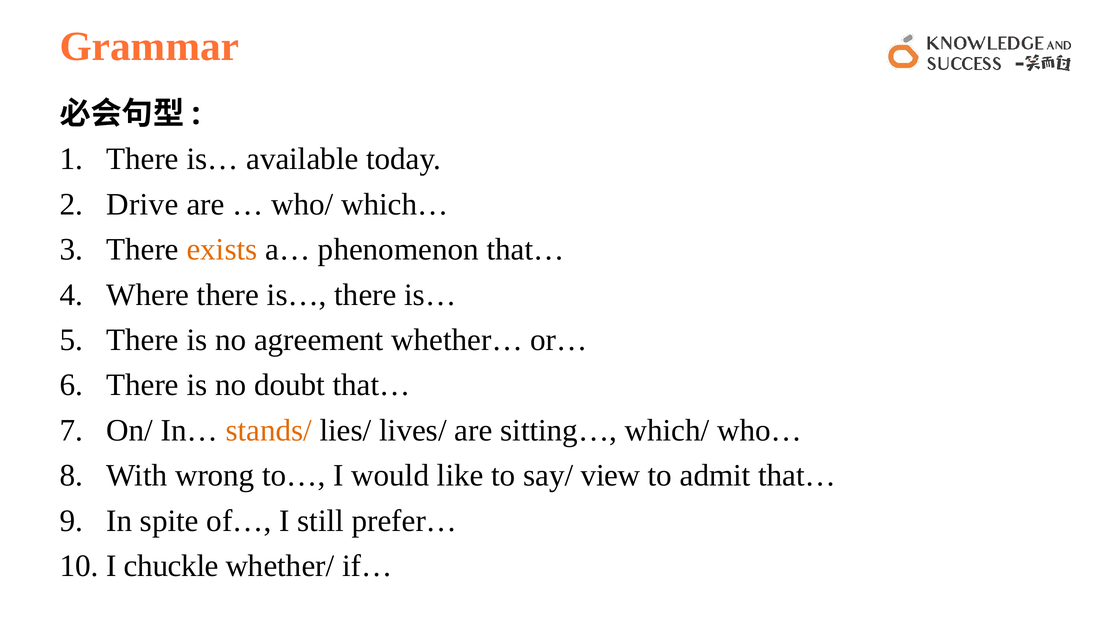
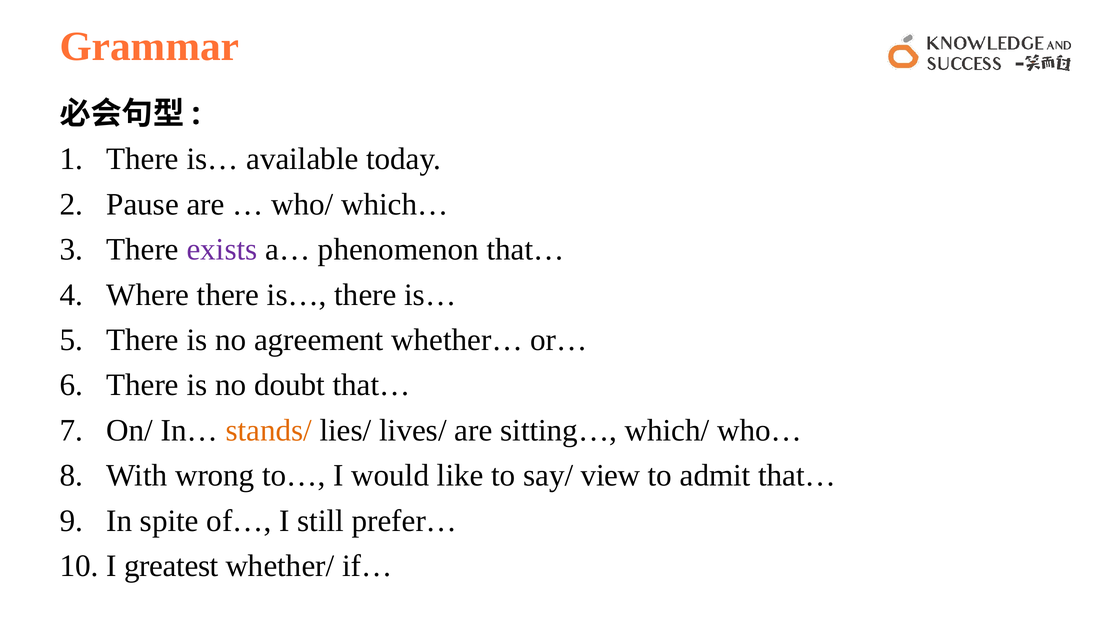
Drive: Drive -> Pause (143, 204)
exists colour: orange -> purple (222, 249)
chuckle: chuckle -> greatest (171, 566)
